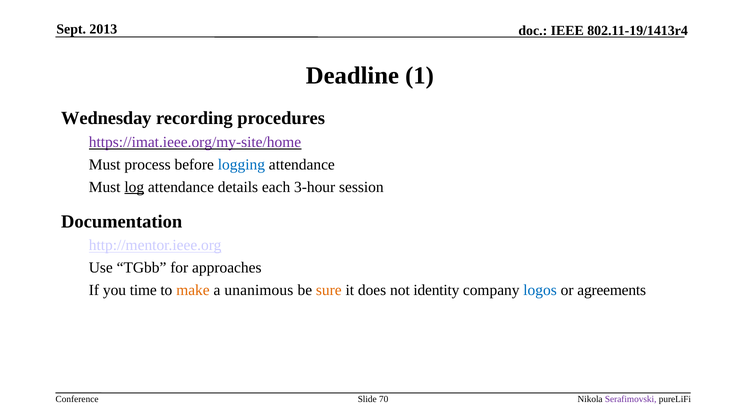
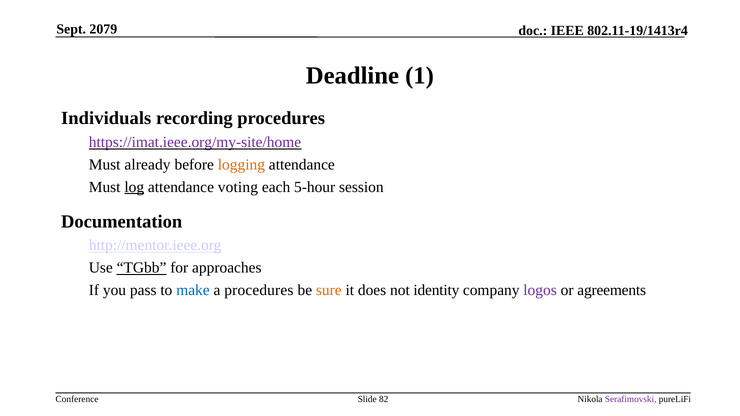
2013: 2013 -> 2079 (103, 29)
Wednesday: Wednesday -> Individuals (106, 118)
process: process -> already (147, 165)
logging colour: blue -> orange (241, 165)
details: details -> voting (238, 187)
3-hour: 3-hour -> 5-hour (315, 187)
TGbb underline: none -> present (142, 268)
time: time -> pass (143, 290)
make colour: orange -> blue (193, 290)
a unanimous: unanimous -> procedures (259, 290)
logos colour: blue -> purple (540, 290)
70: 70 -> 82 (384, 399)
